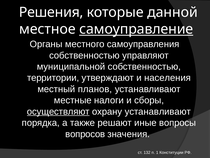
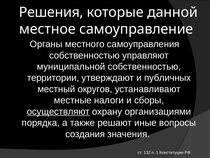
самоуправление underline: present -> none (136, 29)
населения: населения -> публичных (168, 78)
планов: планов -> округов (95, 89)
охрану устанавливают: устанавливают -> организациями (158, 111)
вопросов: вопросов -> создания (85, 134)
